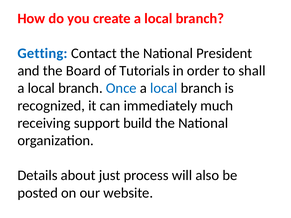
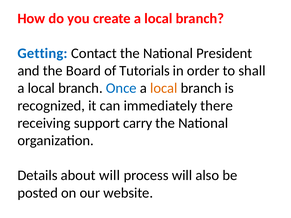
local colour: blue -> orange (164, 88)
much: much -> there (217, 106)
build: build -> carry (138, 123)
about just: just -> will (110, 176)
